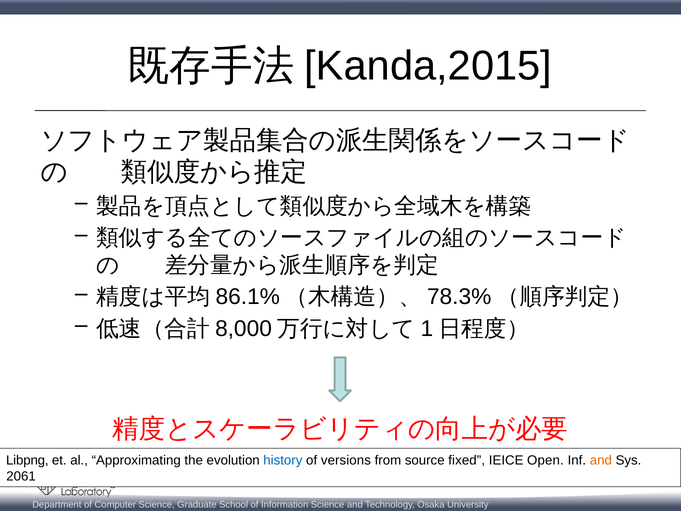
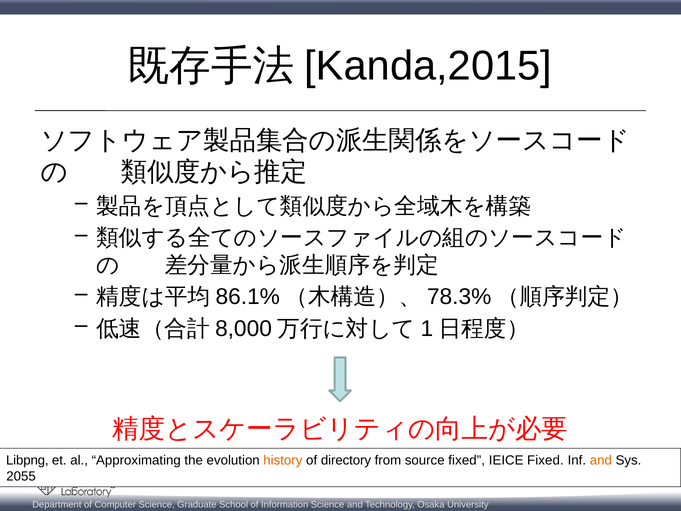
history colour: blue -> orange (283, 460)
versions: versions -> directory (346, 460)
IEICE Open: Open -> Fixed (545, 460)
2061: 2061 -> 2055 (21, 476)
